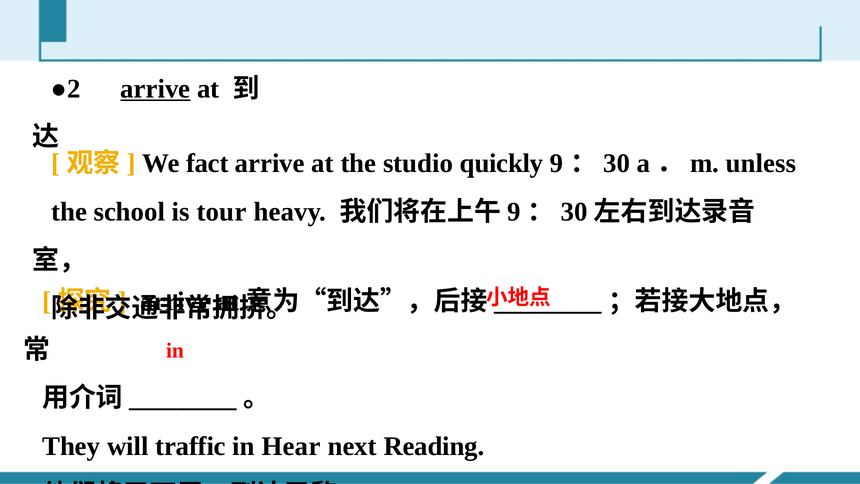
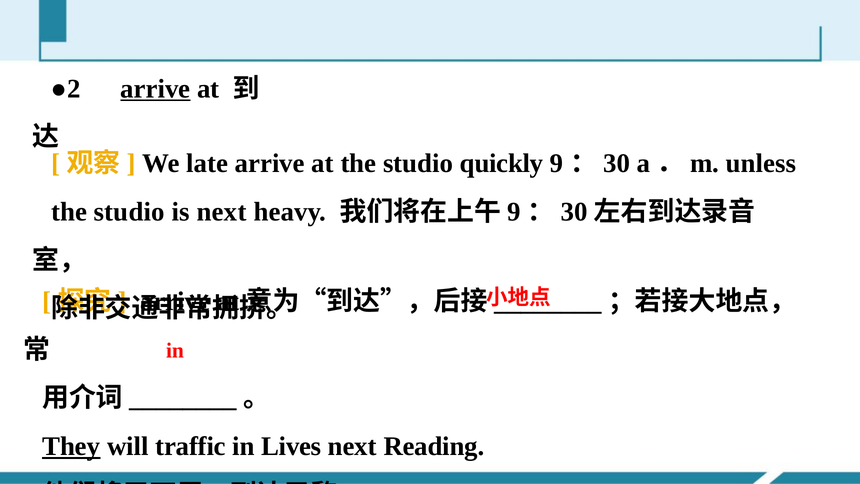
fact: fact -> late (207, 163)
school: school -> studio (129, 212)
is tour: tour -> next (222, 212)
They underline: none -> present (71, 446)
Hear: Hear -> Lives (291, 446)
